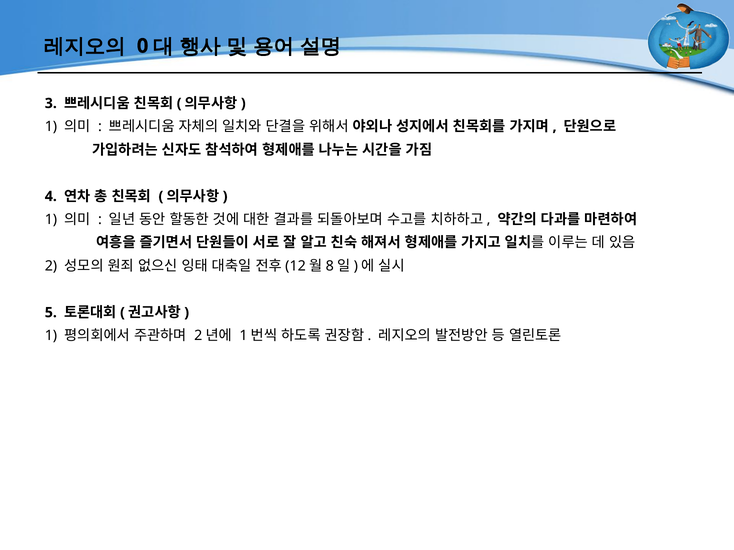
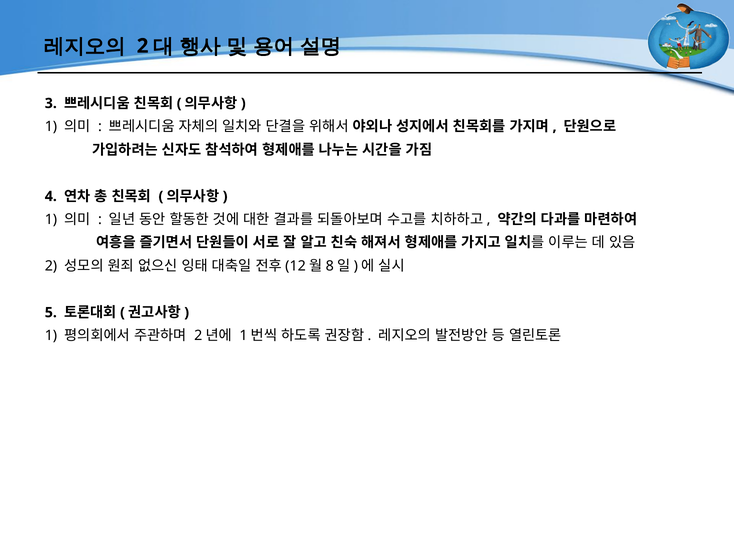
0: 0 -> 2 (143, 46)
